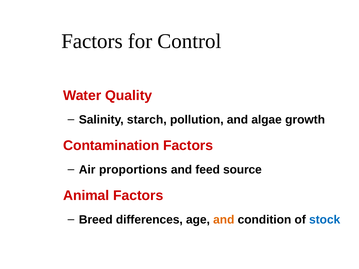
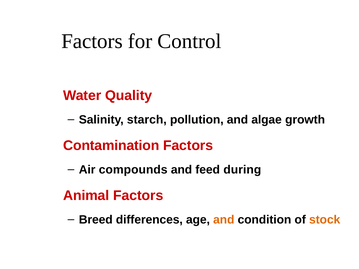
proportions: proportions -> compounds (133, 170)
source: source -> during (242, 170)
stock colour: blue -> orange (325, 220)
